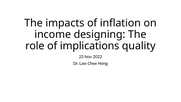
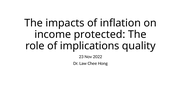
designing: designing -> protected (100, 34)
